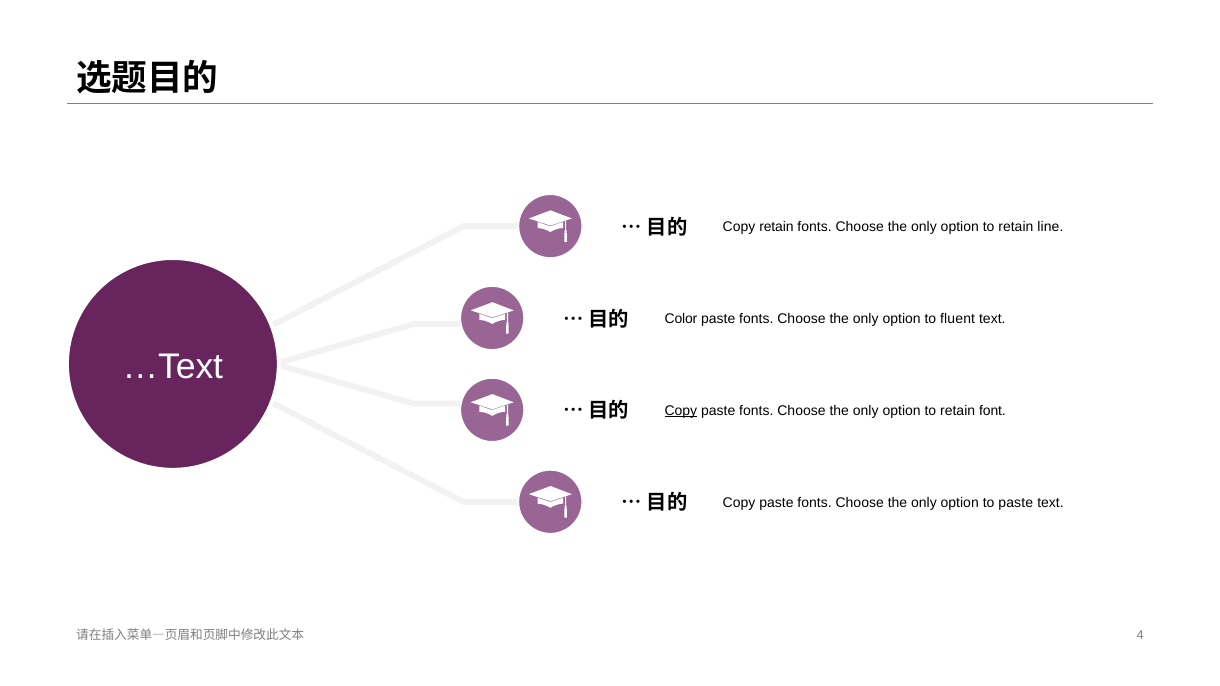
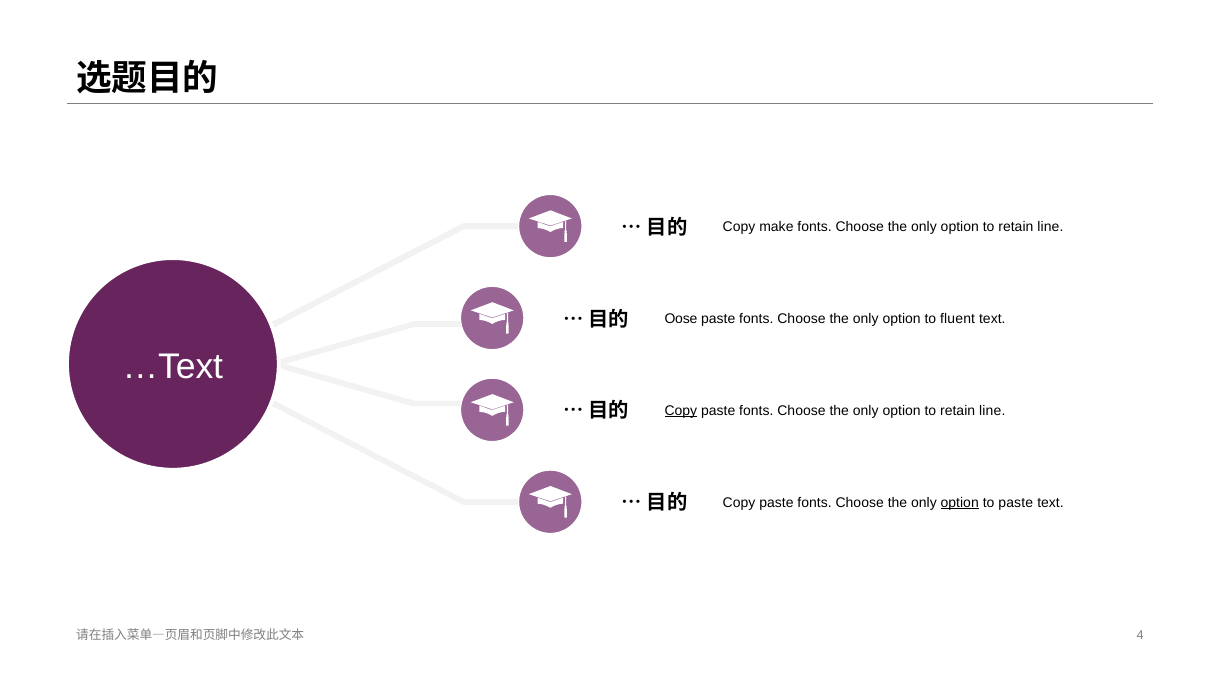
Copy retain: retain -> make (776, 227)
Color: Color -> Oose (681, 319)
font: font -> line (992, 411)
option underline: none -> present (960, 503)
